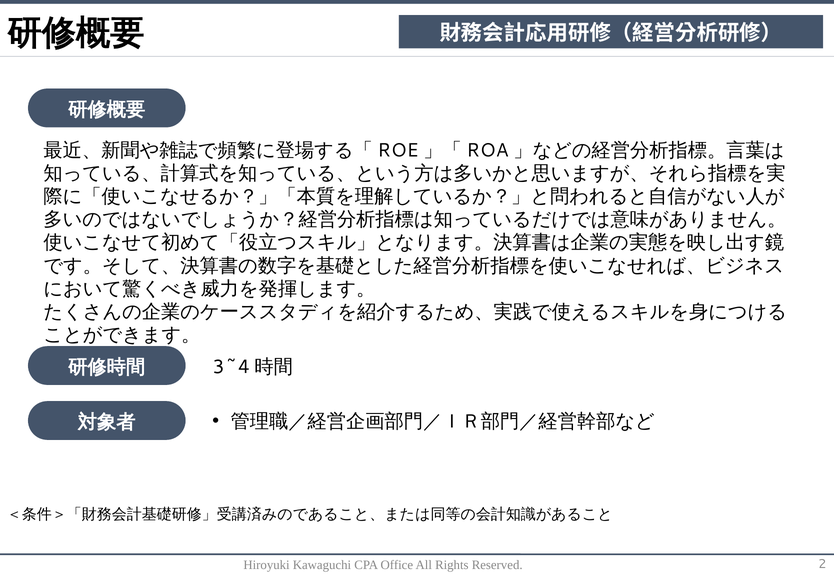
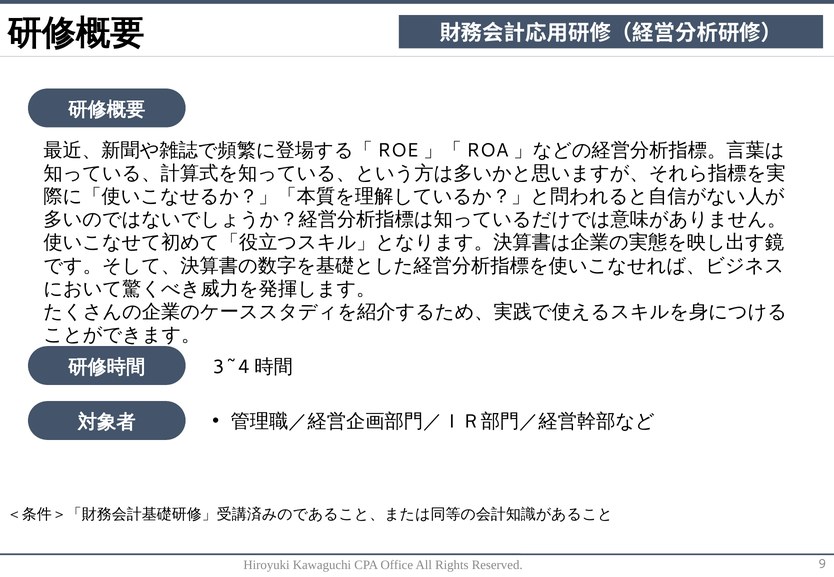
2: 2 -> 9 (822, 564)
